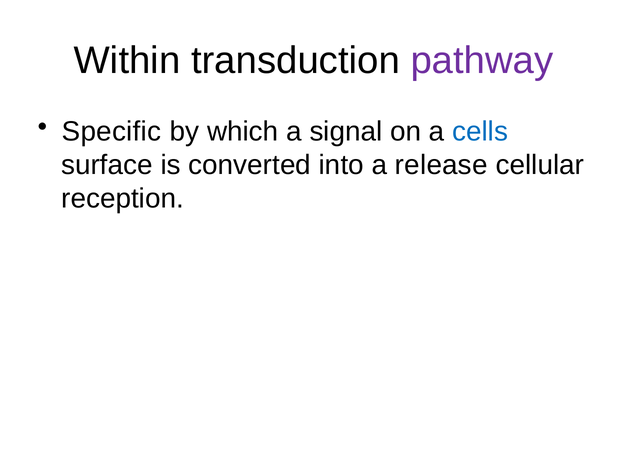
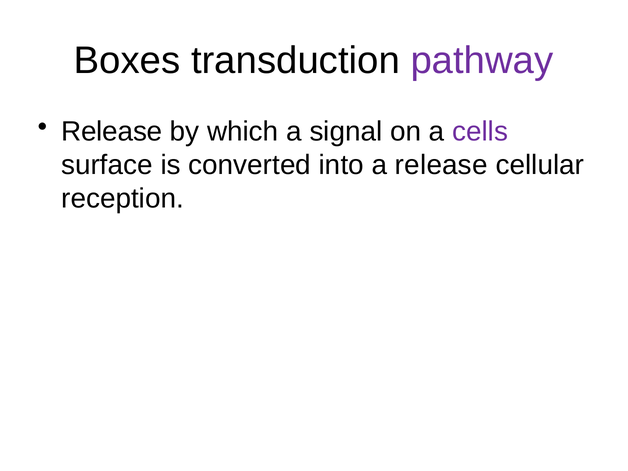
Within: Within -> Boxes (127, 61)
Specific: Specific -> Release (112, 132)
cells colour: blue -> purple (480, 132)
